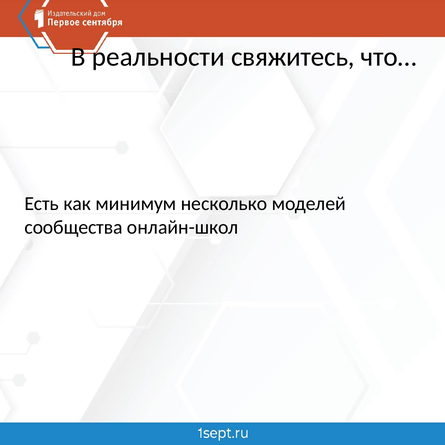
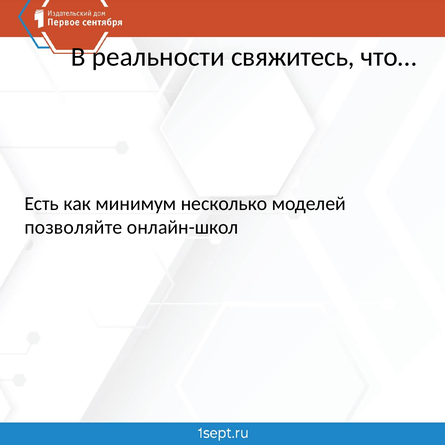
сообщества: сообщества -> позволяйте (73, 227)
